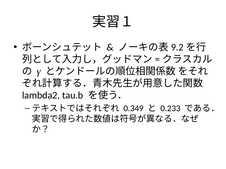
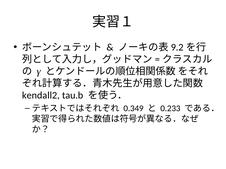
lambda2: lambda2 -> kendall2 (41, 96)
